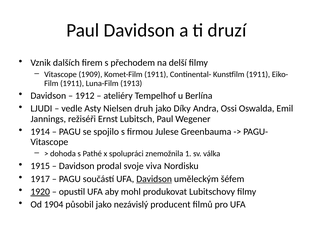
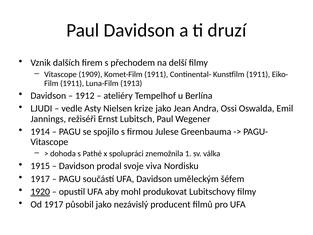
druh: druh -> krize (144, 108)
Díky: Díky -> Jean (182, 108)
Davidson underline: present -> none (154, 179)
Od 1904: 1904 -> 1917 (54, 204)
